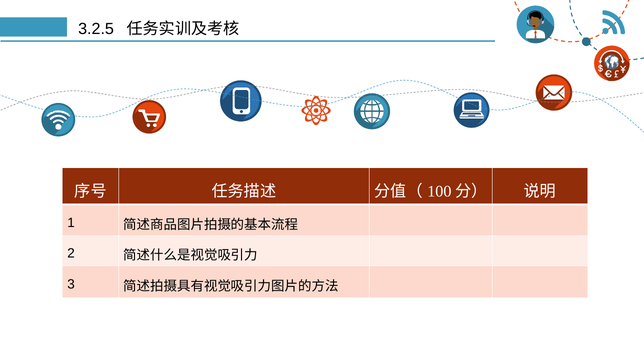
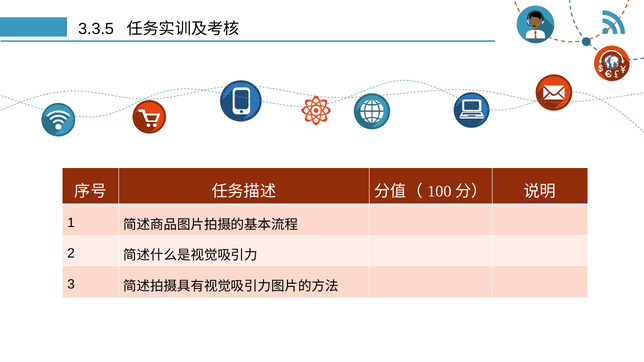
3.2.5: 3.2.5 -> 3.3.5 (96, 29)
